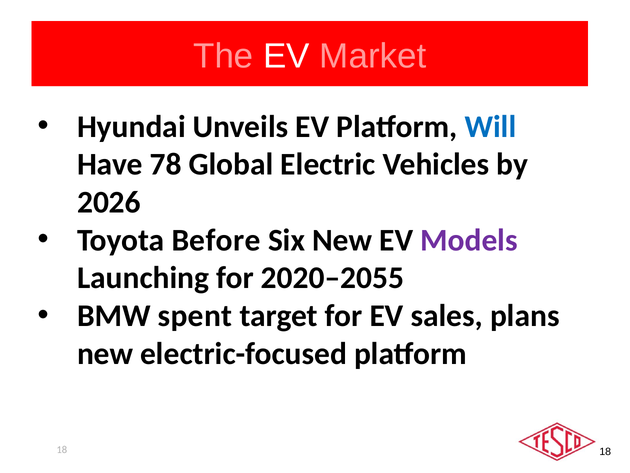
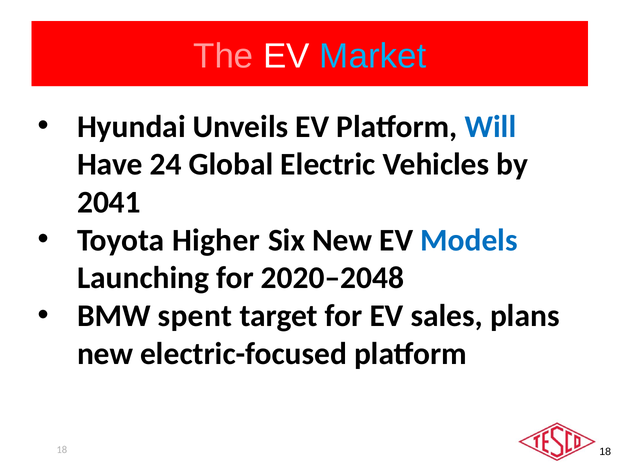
Market colour: pink -> light blue (373, 56)
78: 78 -> 24 (166, 164)
2026: 2026 -> 2041 (109, 202)
Before: Before -> Higher (216, 240)
Models colour: purple -> blue (469, 240)
2020–2055: 2020–2055 -> 2020–2048 (333, 278)
